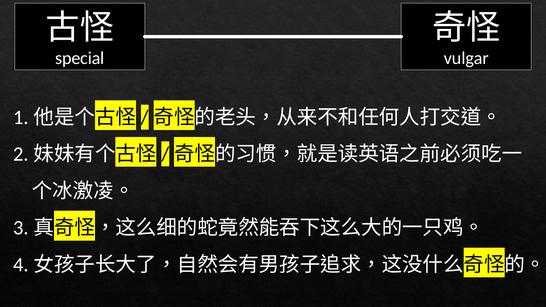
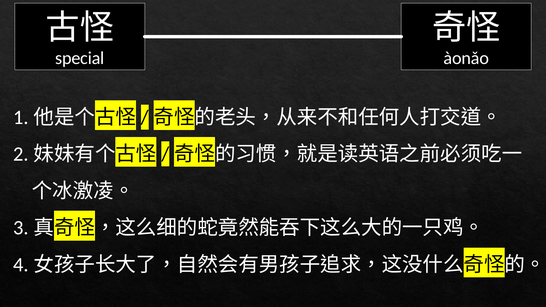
vulgar: vulgar -> àonǎo (466, 58)
